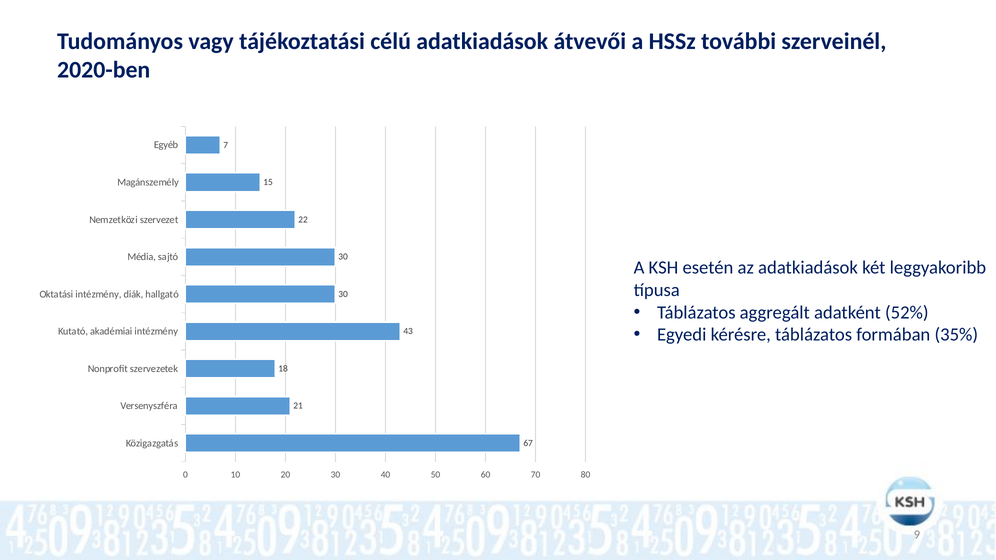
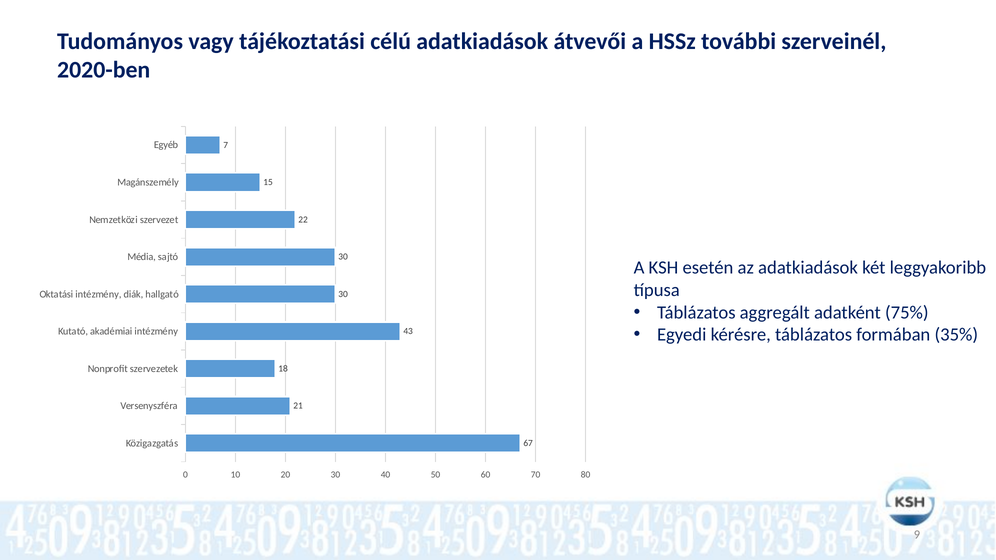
52%: 52% -> 75% (907, 312)
